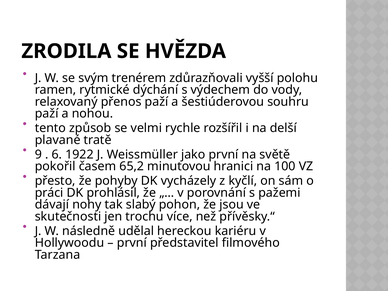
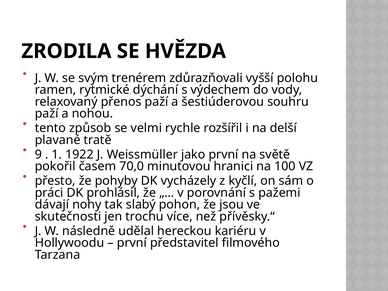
6: 6 -> 1 (57, 154)
65,2: 65,2 -> 70,0 (132, 166)
